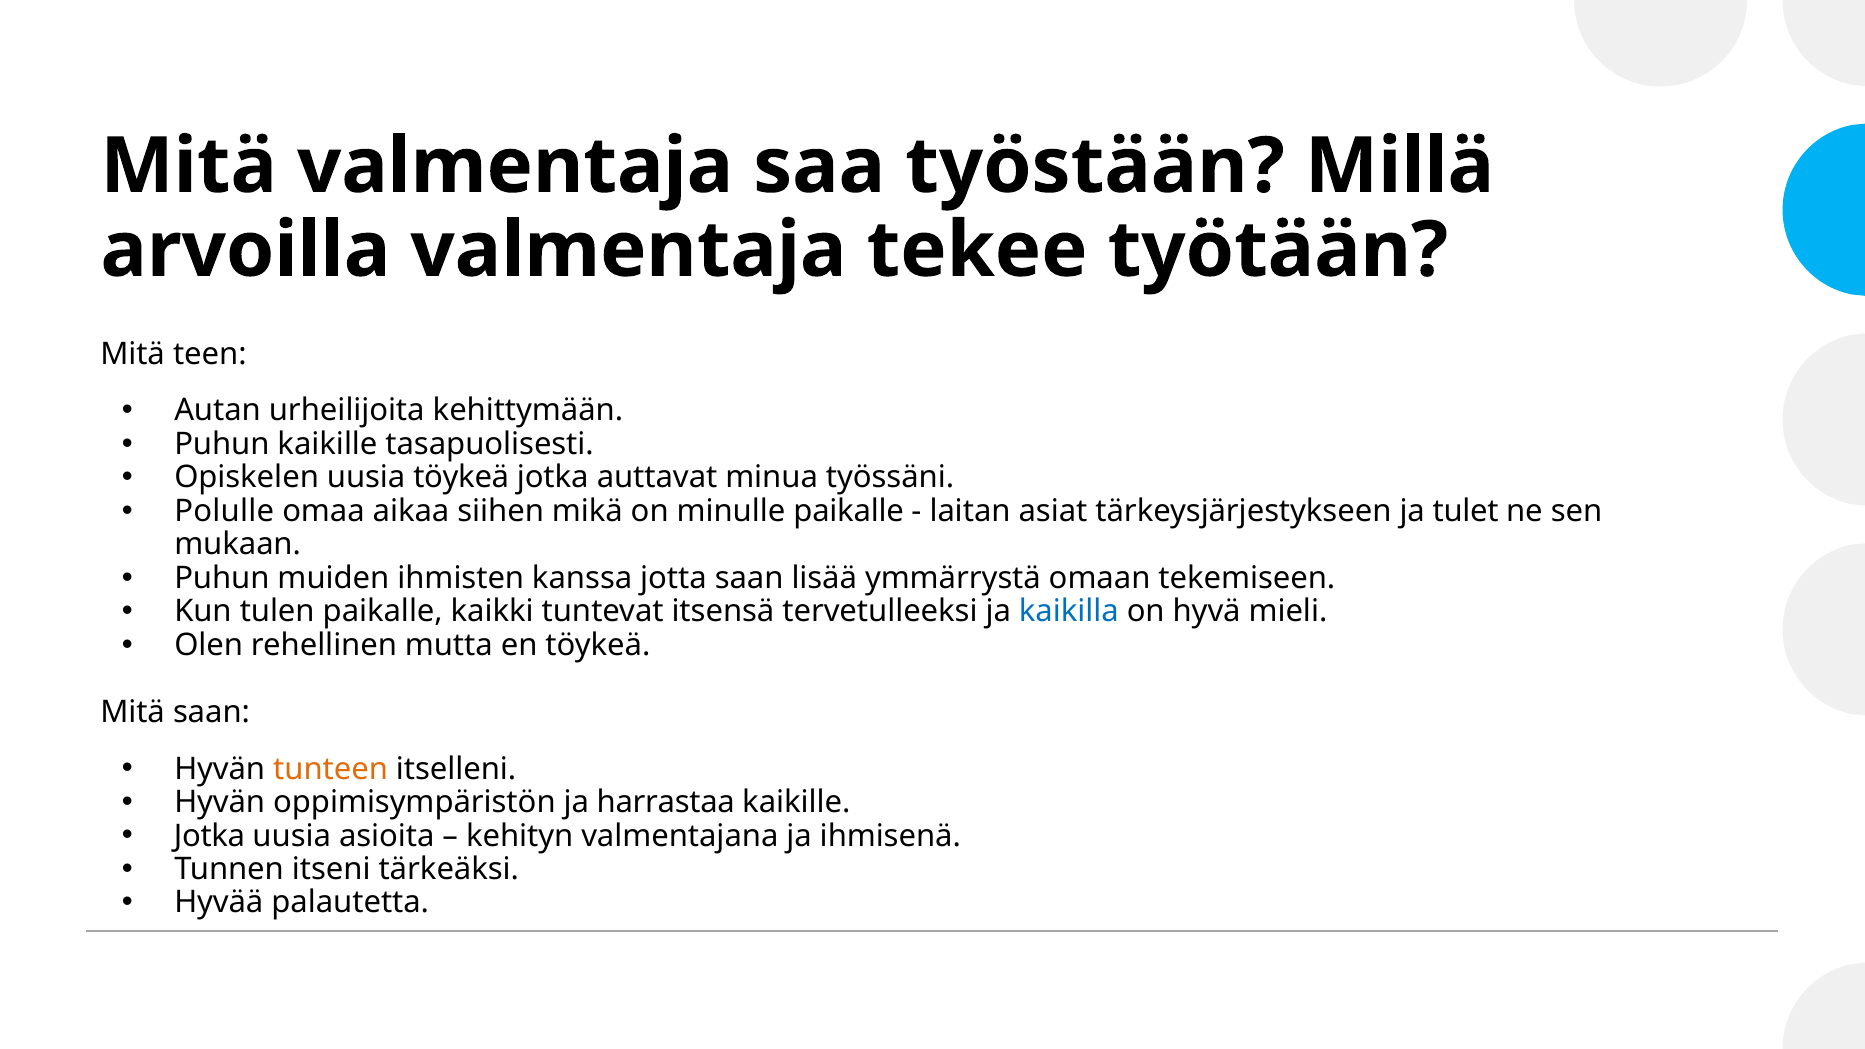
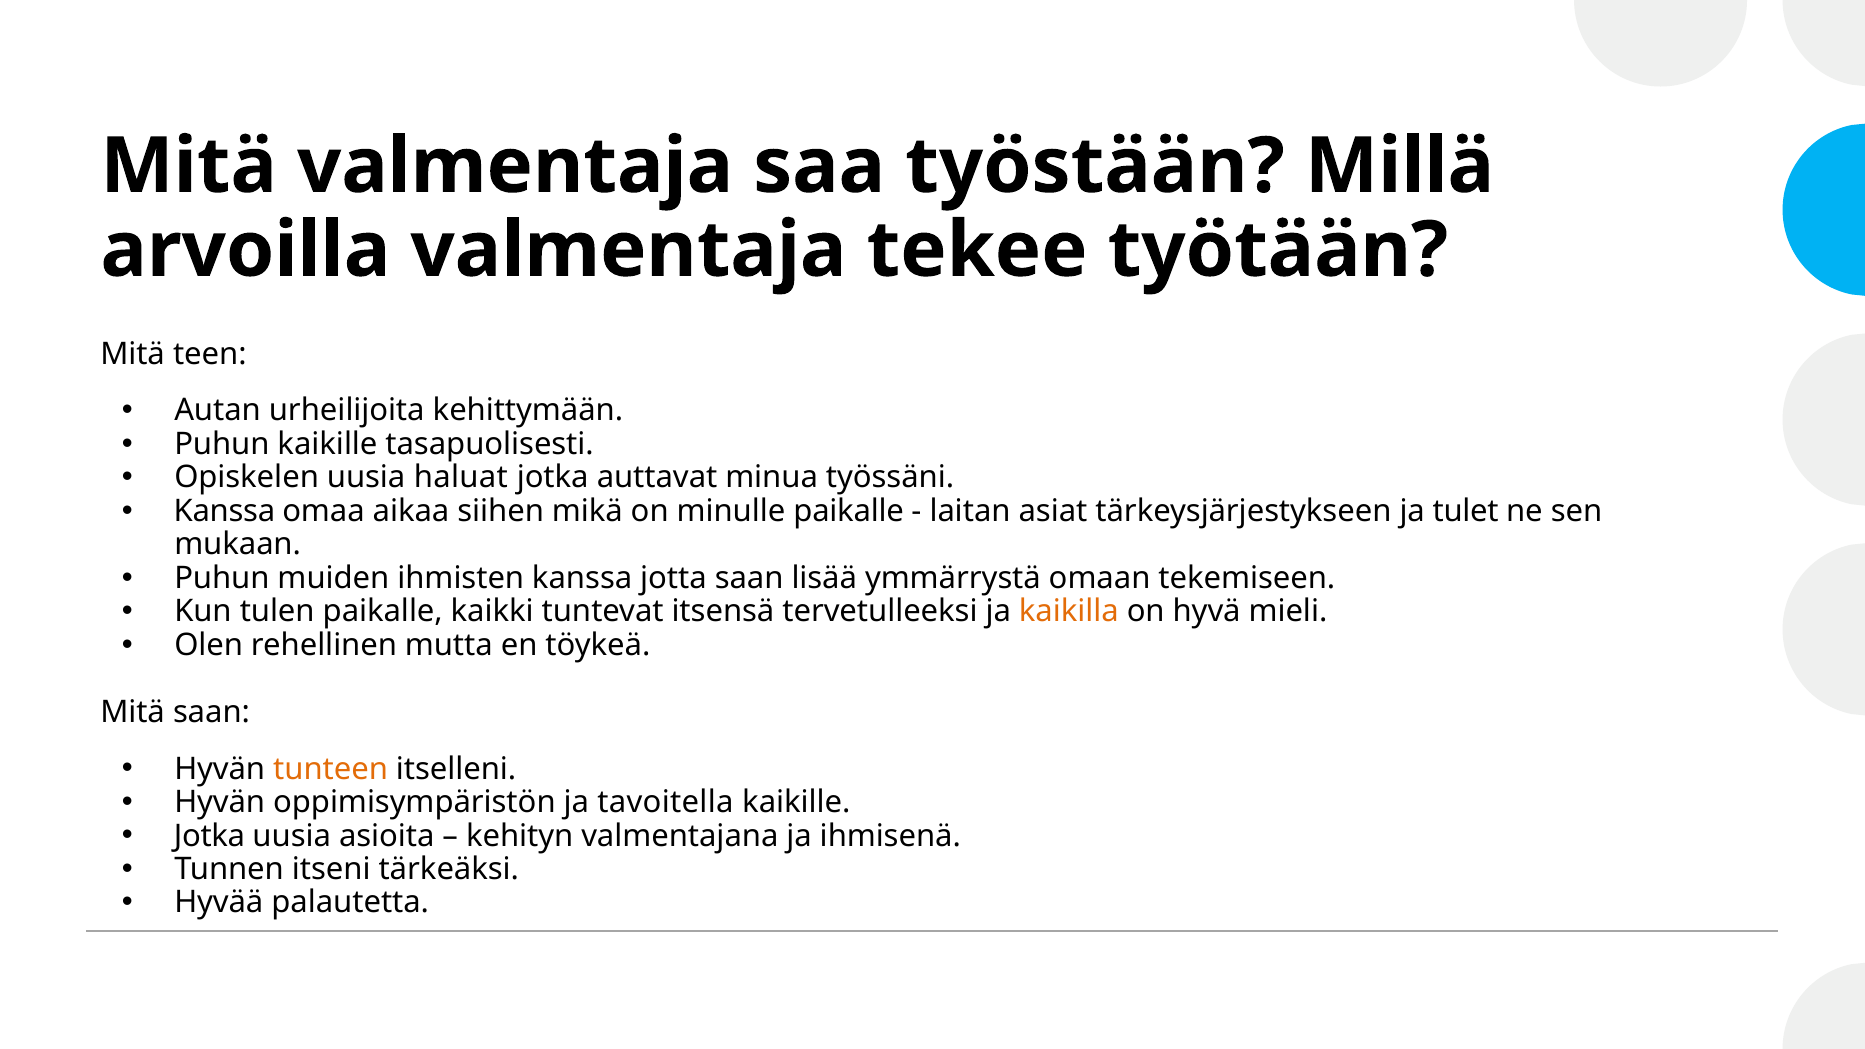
uusia töykeä: töykeä -> haluat (461, 478)
Polulle: Polulle -> Kanssa (224, 511)
kaikilla colour: blue -> orange (1069, 612)
harrastaa: harrastaa -> tavoitella (665, 802)
